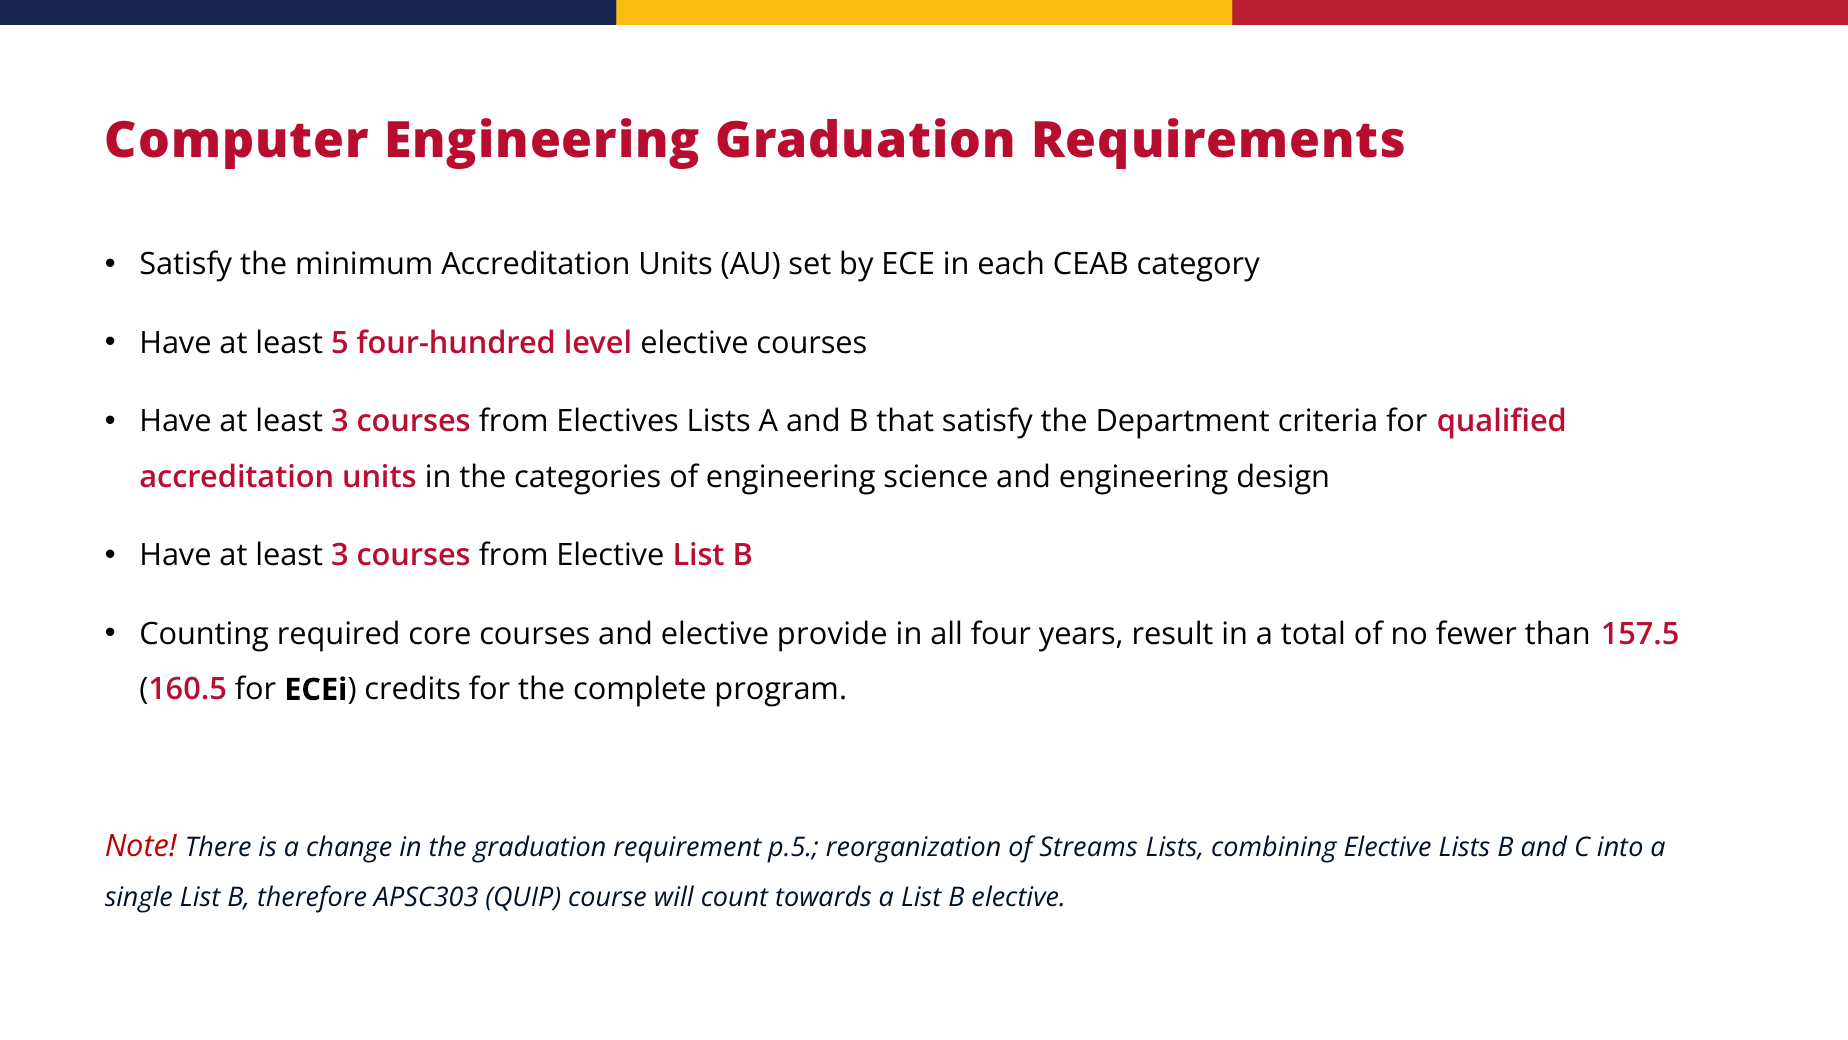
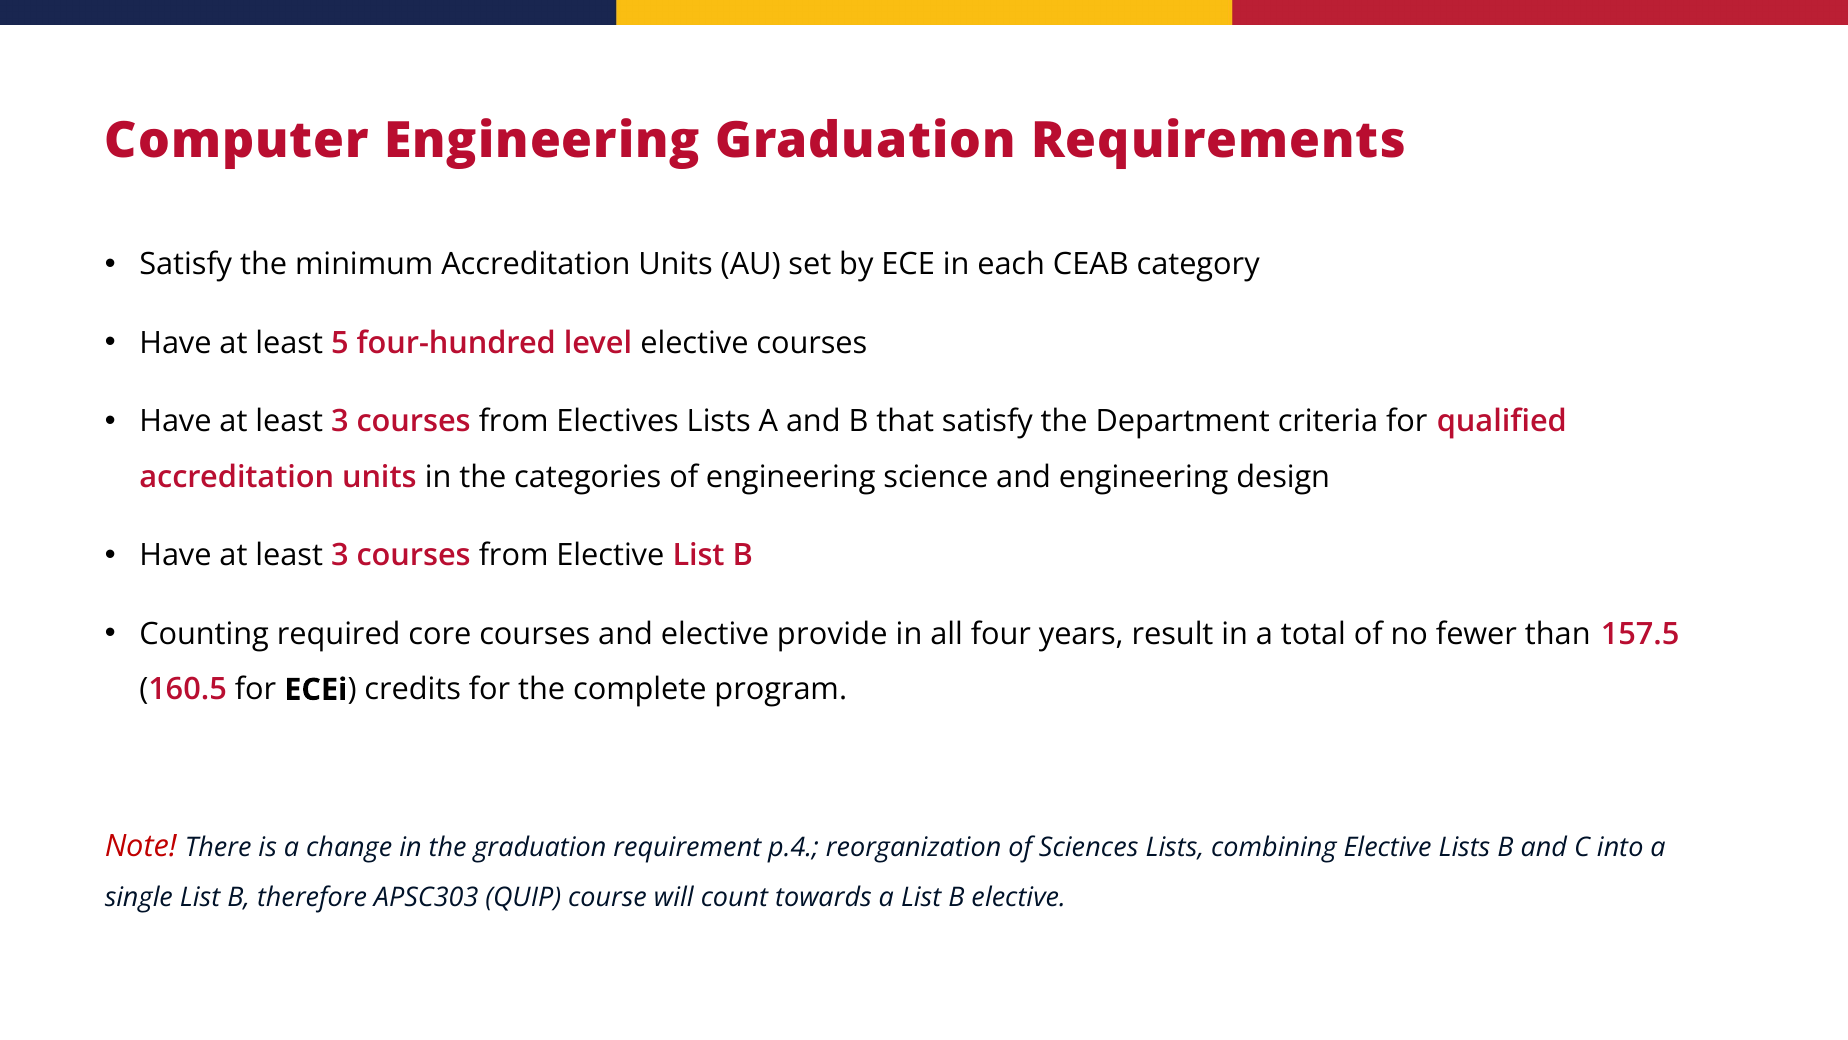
p.5: p.5 -> p.4 (794, 848)
Streams: Streams -> Sciences (1089, 848)
